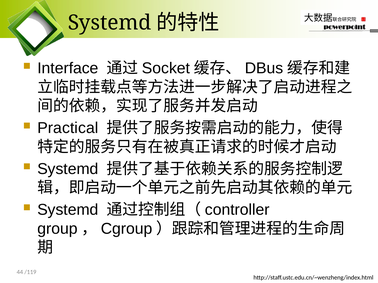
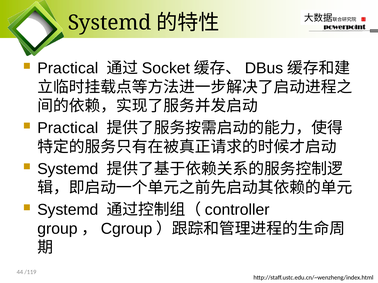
Interface: Interface -> Practical (68, 68)
